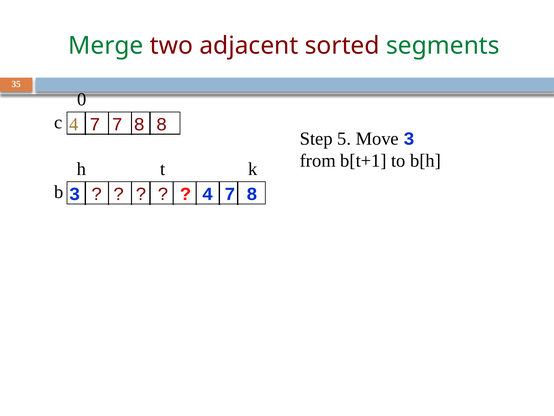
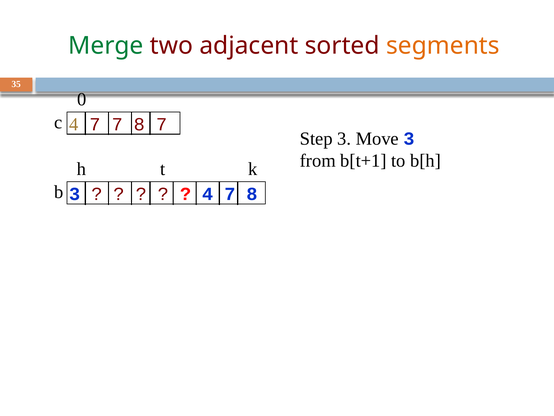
segments colour: green -> orange (443, 46)
8 8: 8 -> 7 (162, 124)
Step 5: 5 -> 3 (344, 139)
